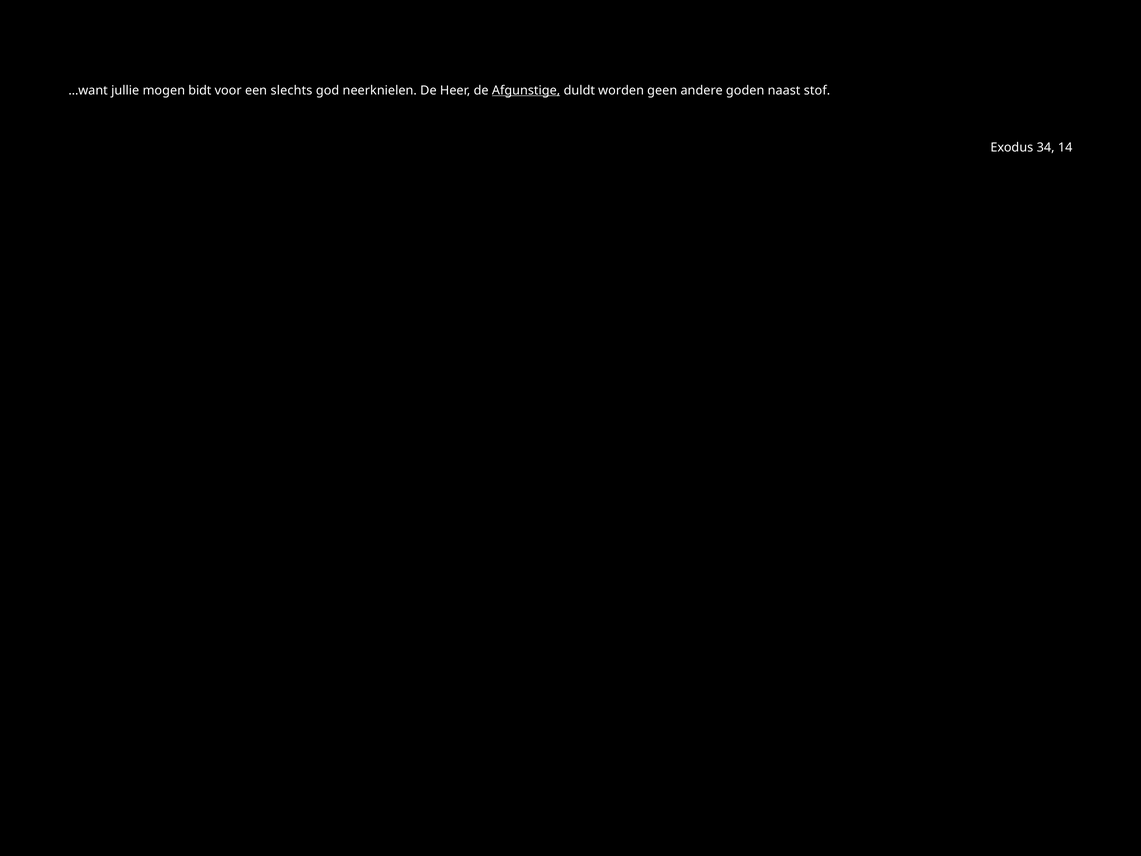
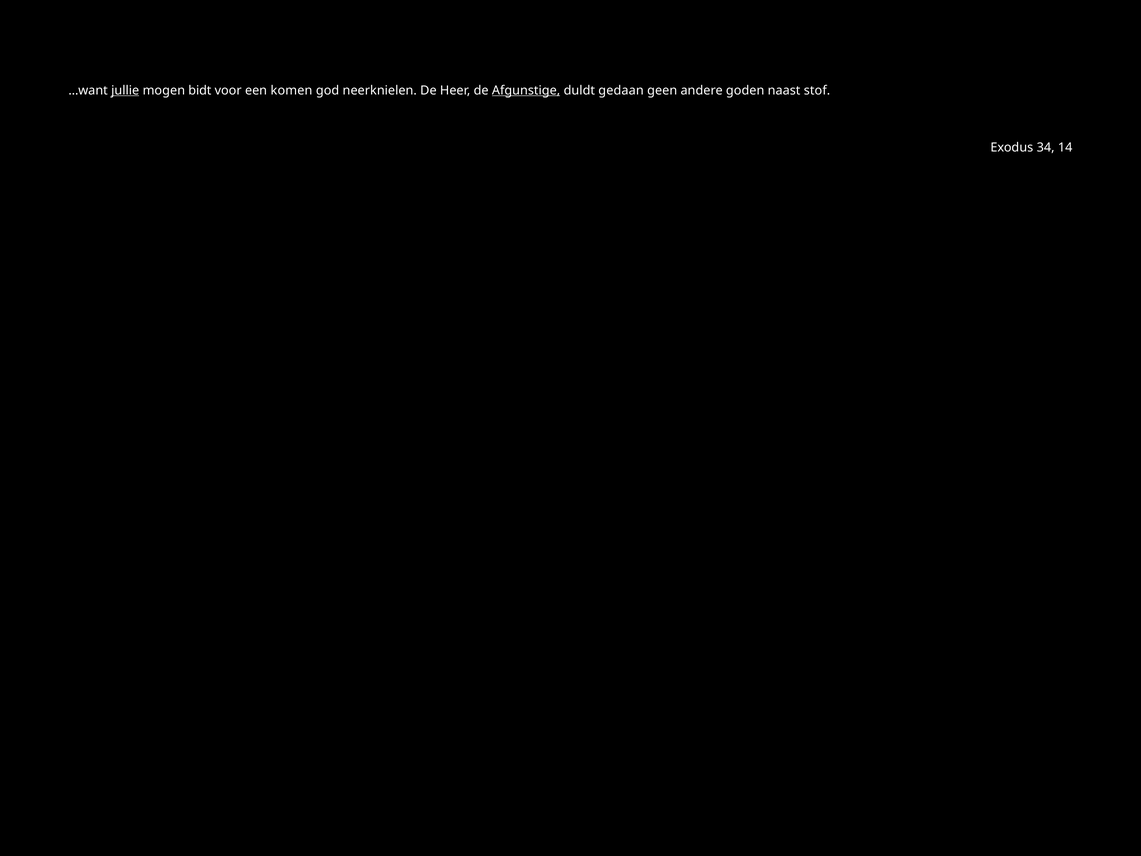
jullie underline: none -> present (125, 90)
slechts: slechts -> komen (291, 90)
worden: worden -> gedaan (621, 90)
